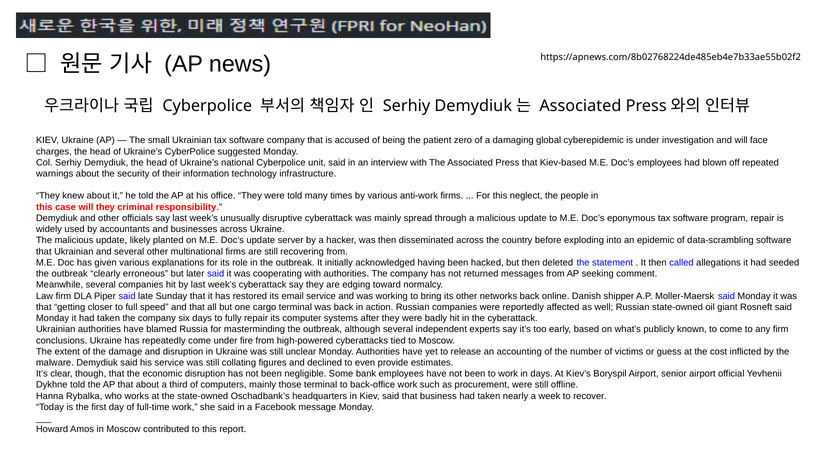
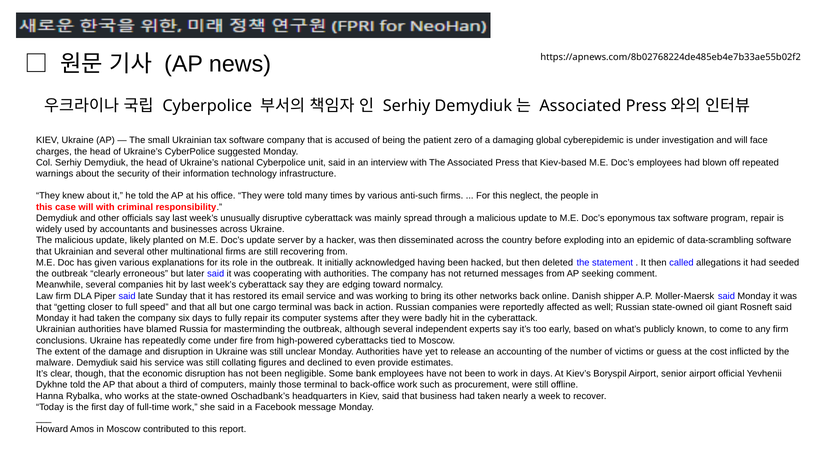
anti-work: anti-work -> anti-such (419, 196)
will they: they -> with (105, 207)
